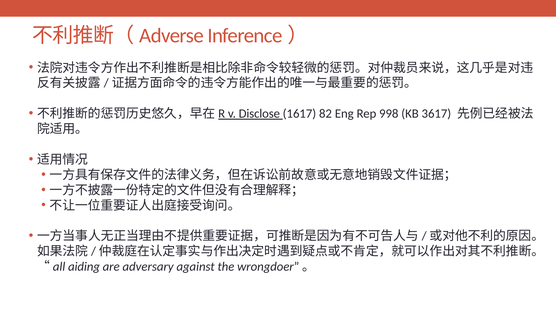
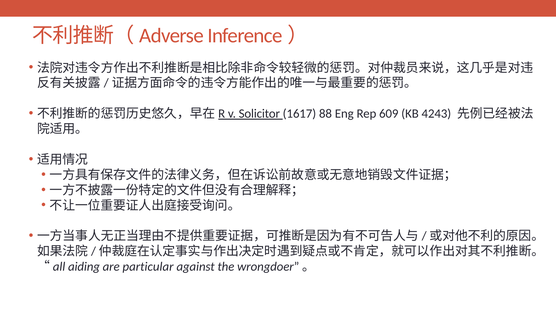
Disclose: Disclose -> Solicitor (259, 114)
82: 82 -> 88 (325, 114)
998: 998 -> 609 (389, 114)
3617: 3617 -> 4243 (436, 114)
adversary: adversary -> particular (148, 266)
